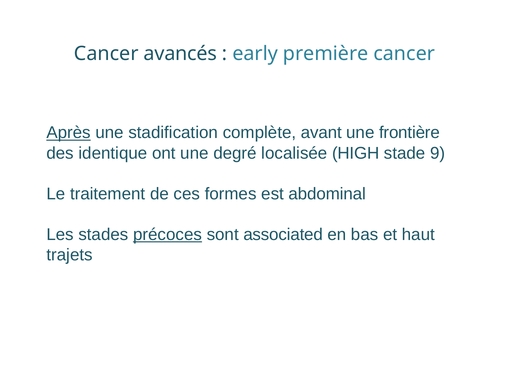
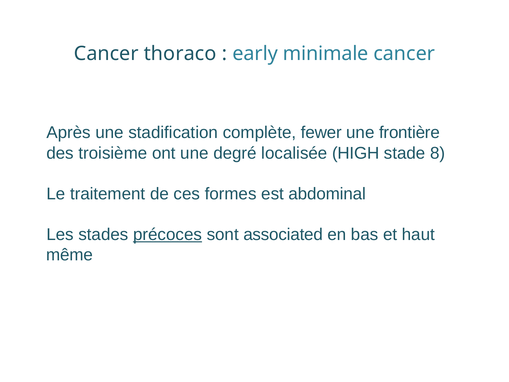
avancés: avancés -> thoraco (180, 54)
première: première -> minimale (326, 54)
Après underline: present -> none (69, 133)
avant: avant -> fewer (321, 133)
identique: identique -> troisième (113, 153)
9: 9 -> 8 (438, 153)
trajets: trajets -> même (70, 255)
